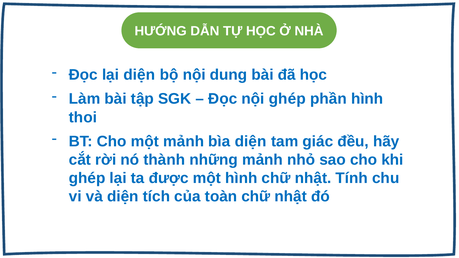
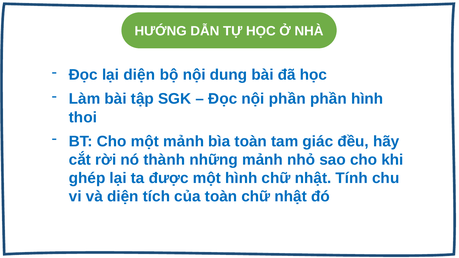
nội ghép: ghép -> phần (287, 99)
bìa diện: diện -> toàn (251, 141)
